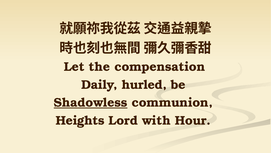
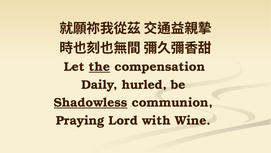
the underline: none -> present (99, 67)
Heights: Heights -> Praying (80, 120)
Hour: Hour -> Wine (193, 120)
